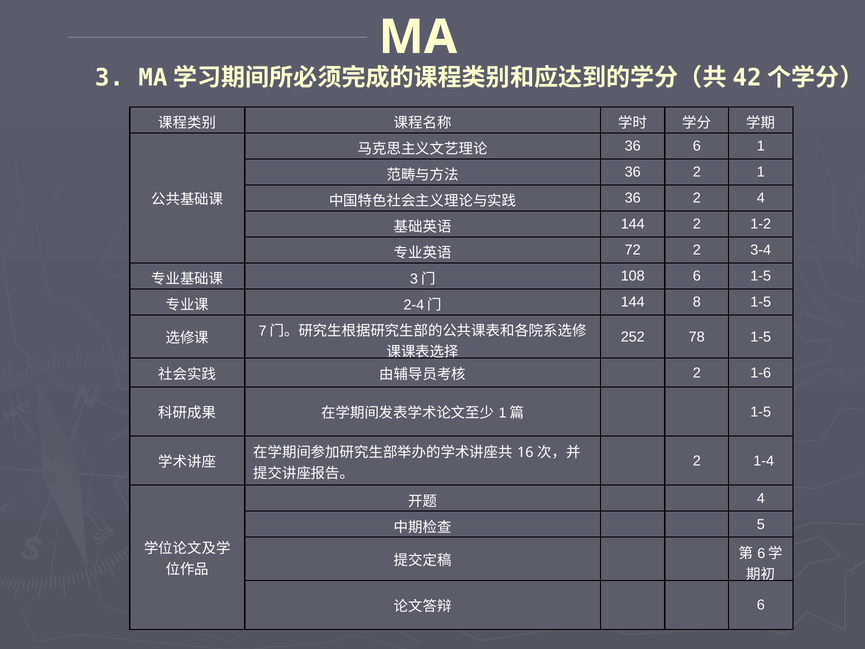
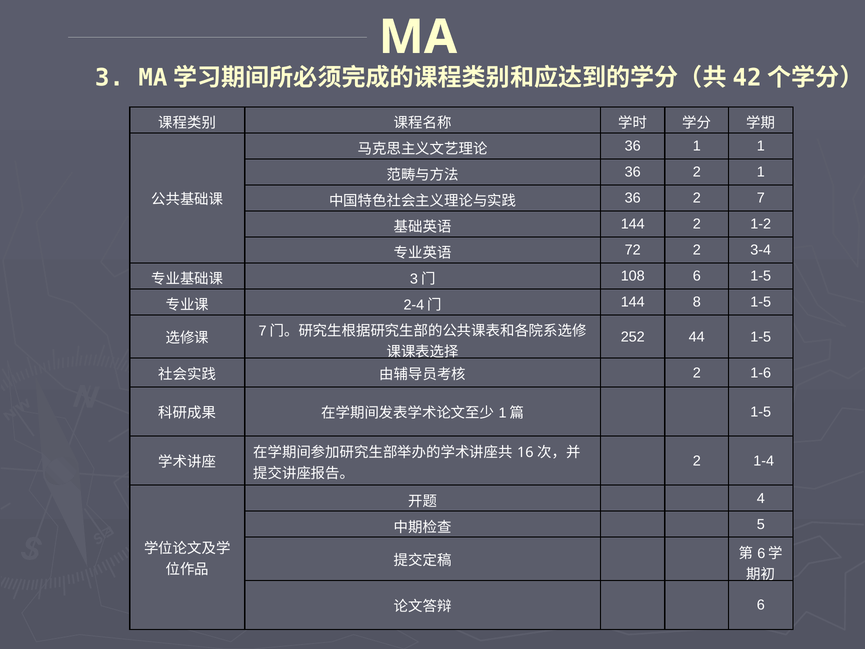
36 6: 6 -> 1 (697, 146)
2 4: 4 -> 7 (761, 198)
78: 78 -> 44 (697, 337)
